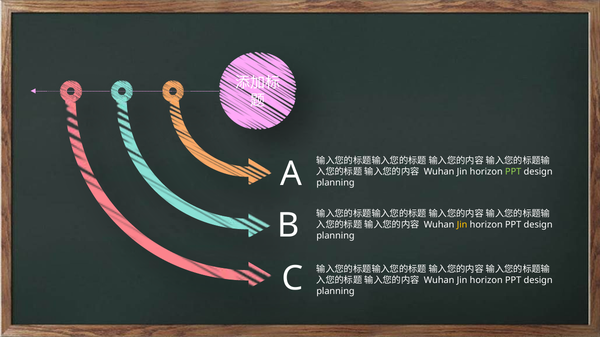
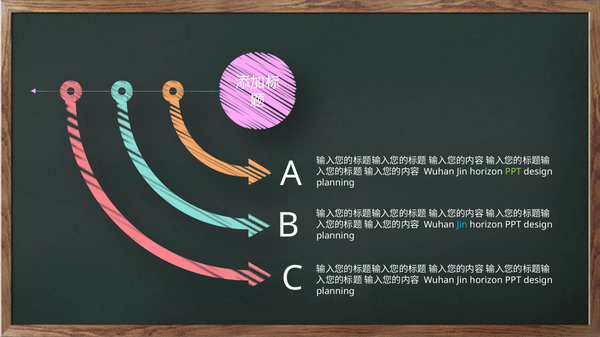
Jin colour: yellow -> light blue (462, 225)
